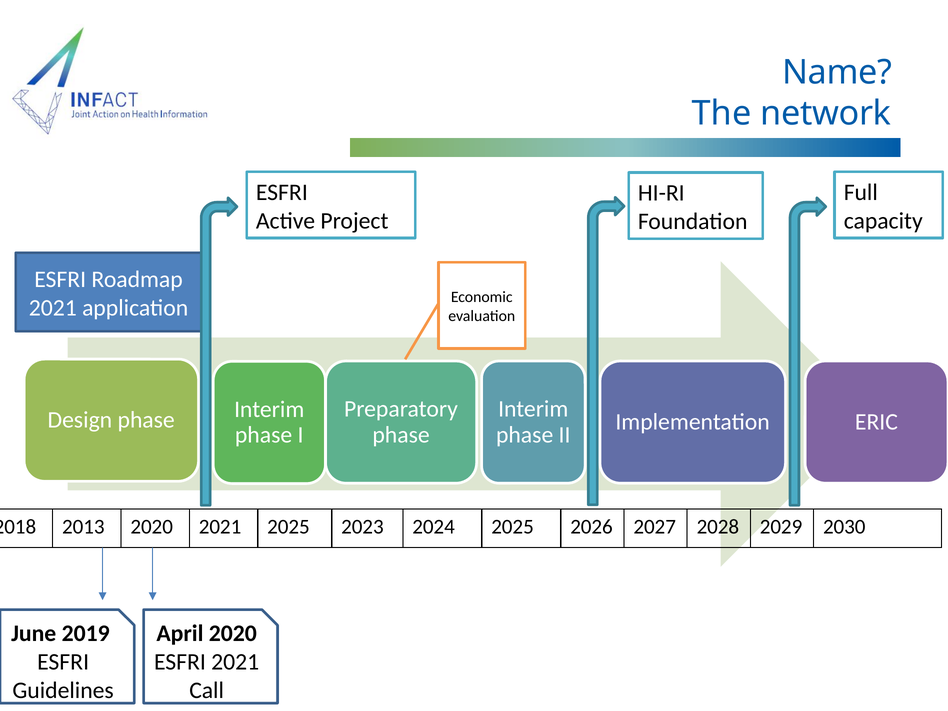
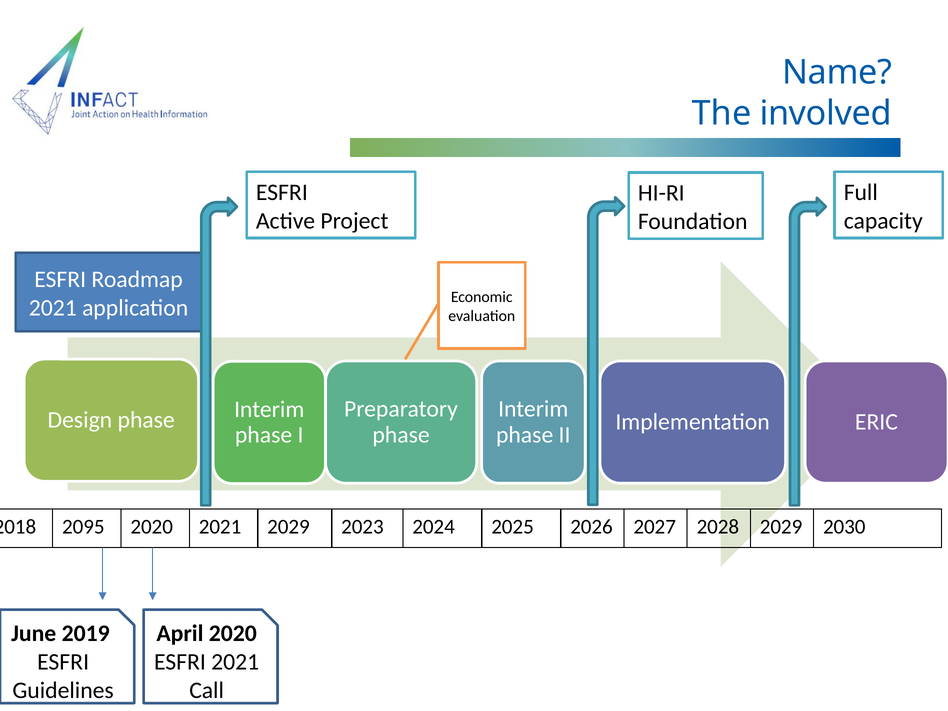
network: network -> involved (826, 113)
2013: 2013 -> 2095 (83, 527)
2021 2025: 2025 -> 2029 (288, 527)
